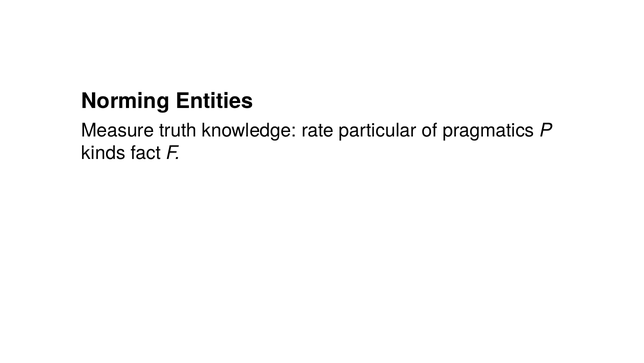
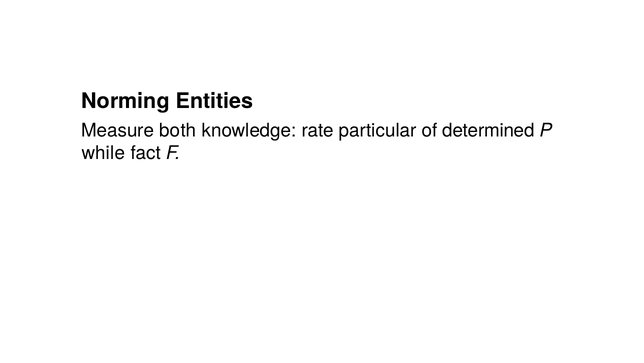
truth: truth -> both (178, 130)
pragmatics: pragmatics -> determined (489, 130)
kinds: kinds -> while (103, 153)
